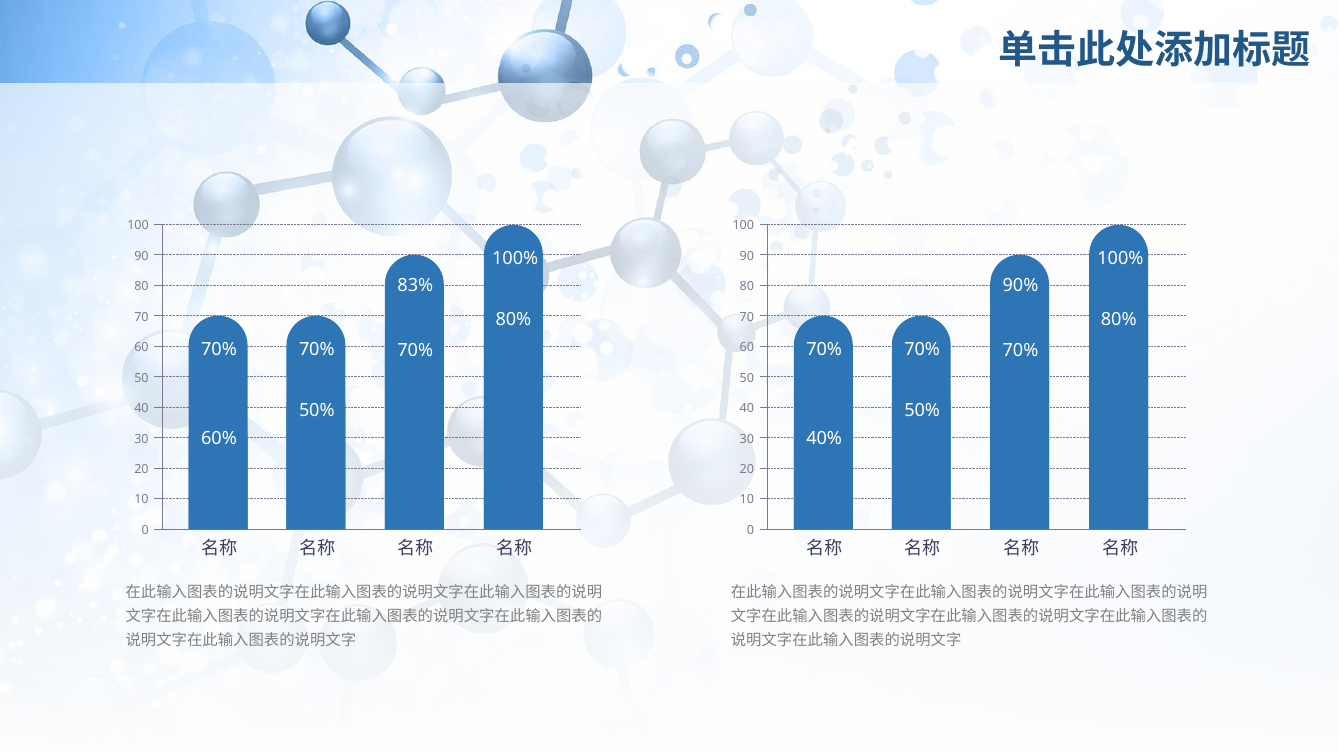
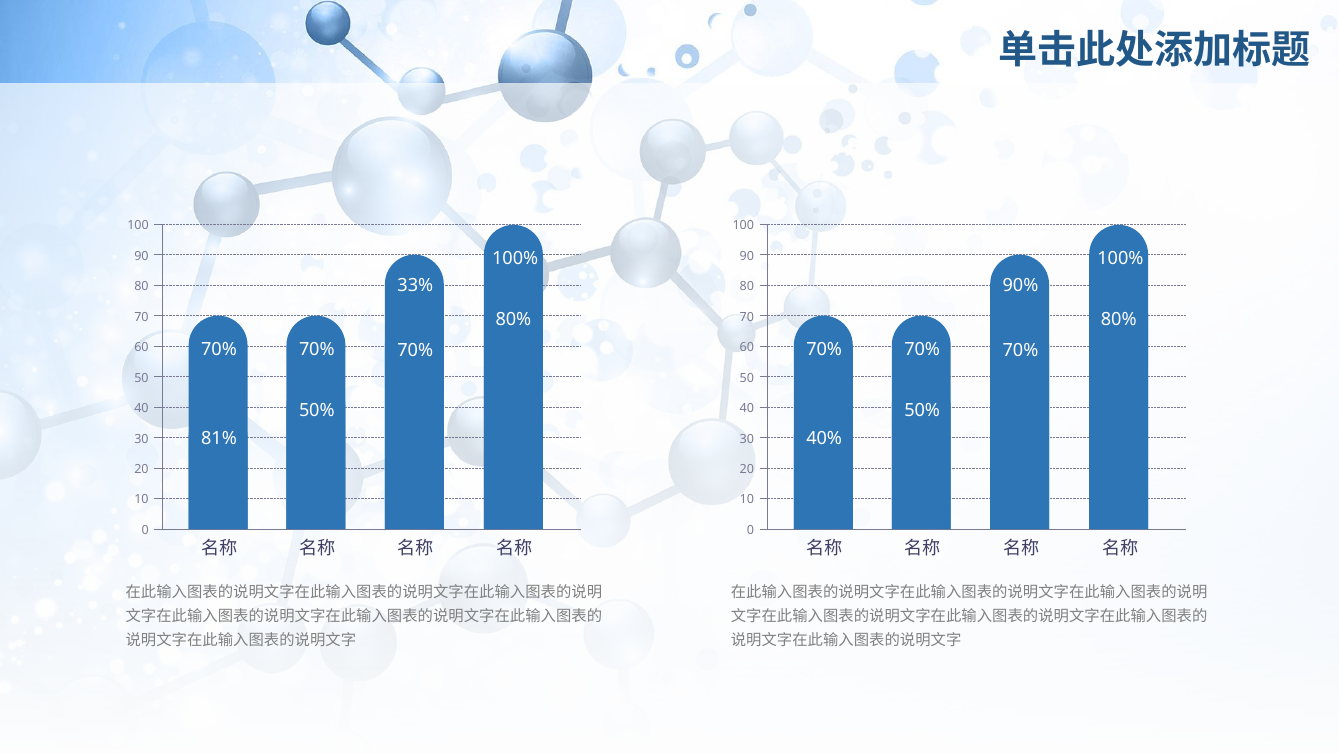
83%: 83% -> 33% (415, 285)
60%: 60% -> 81% (219, 439)
